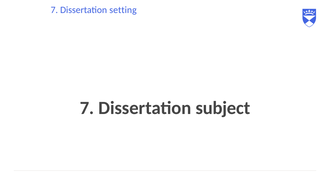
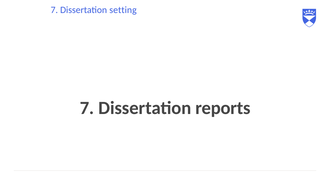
subject: subject -> reports (223, 108)
